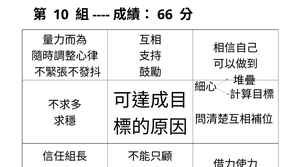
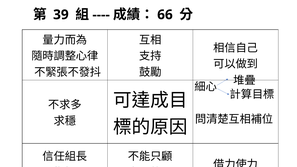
10: 10 -> 39 (61, 15)
